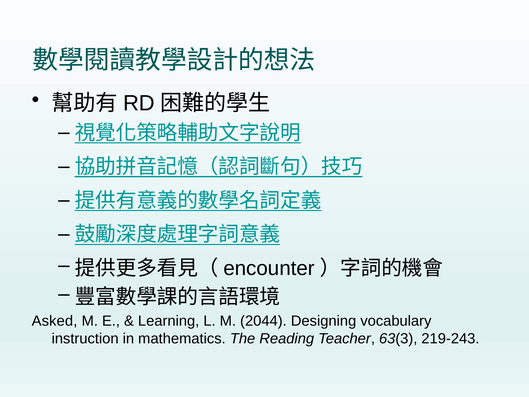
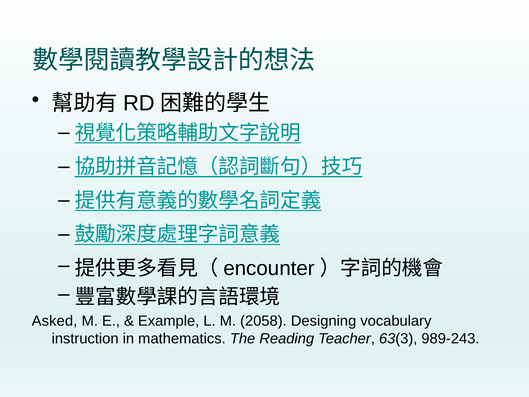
Learning: Learning -> Example (169, 321)
2044: 2044 -> 2058 (263, 321)
219-243: 219-243 -> 989-243 (450, 338)
